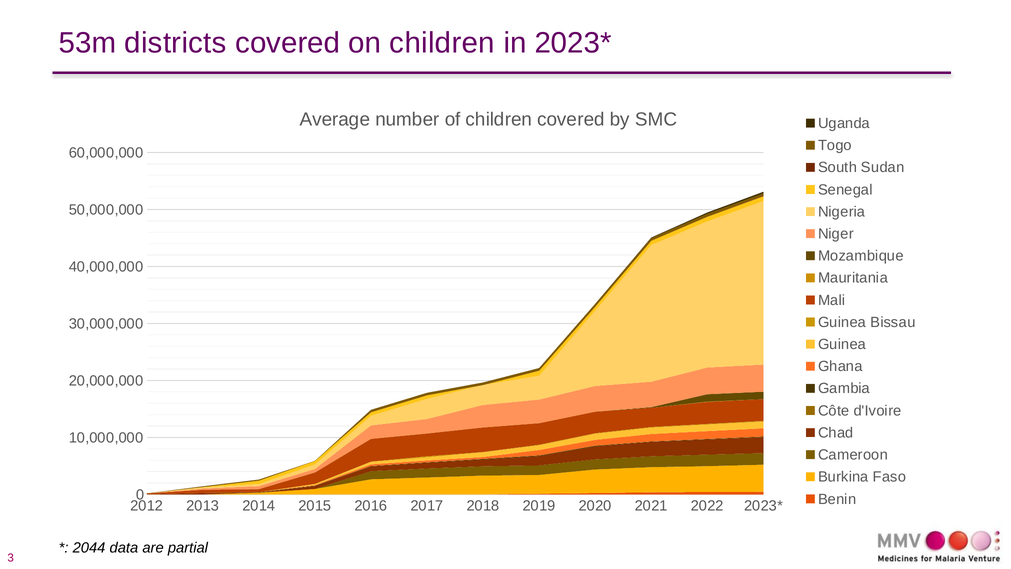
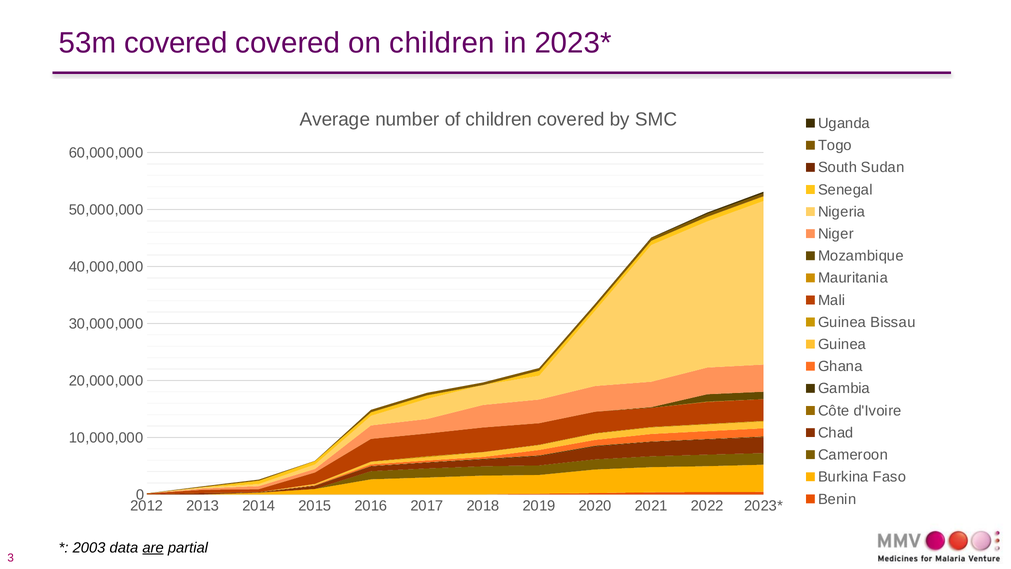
53m districts: districts -> covered (176, 43)
2044: 2044 -> 2003 (89, 547)
are underline: none -> present (153, 547)
